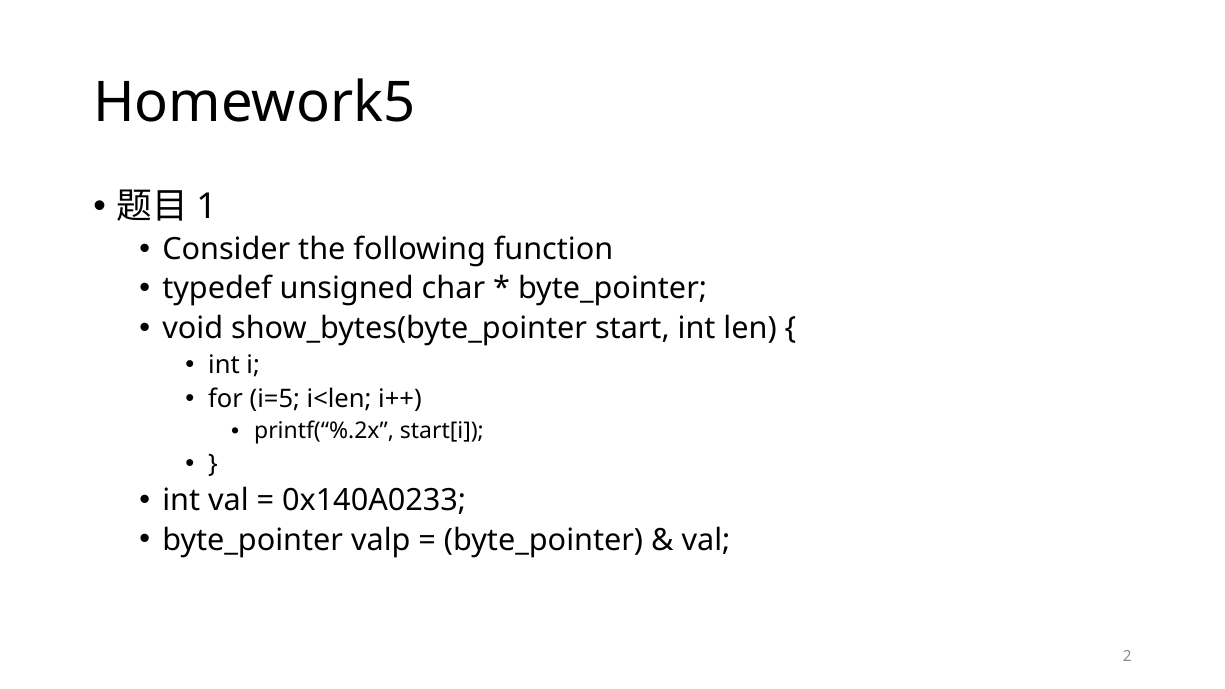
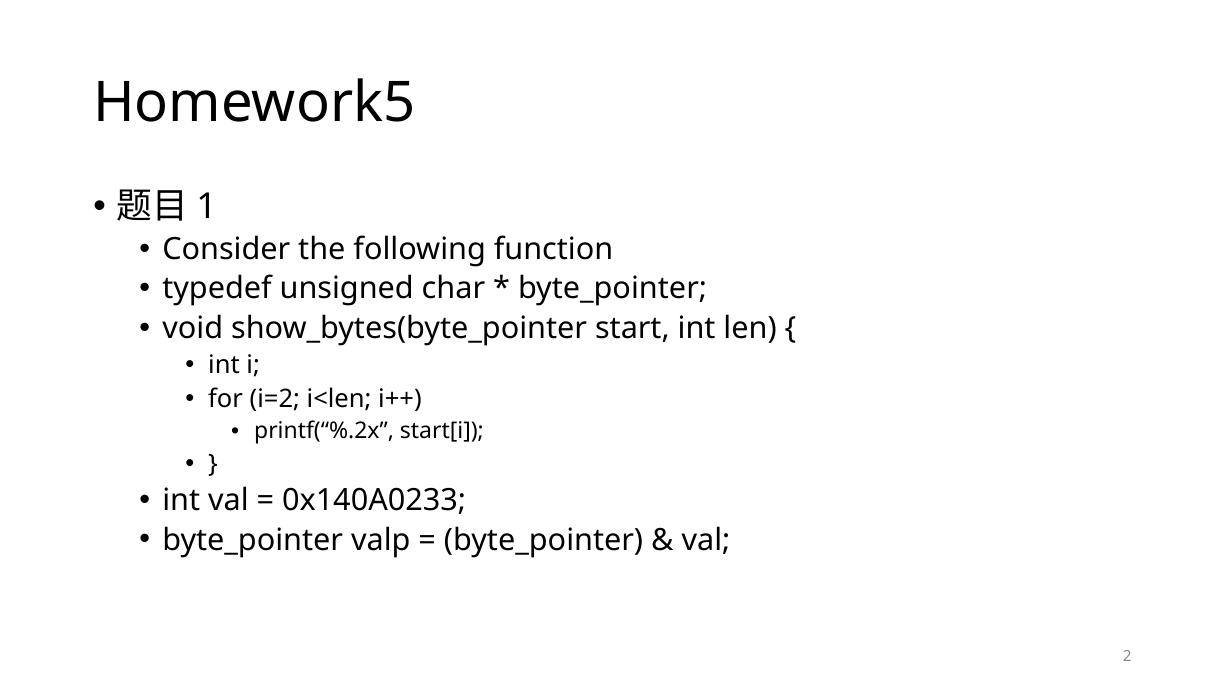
i=5: i=5 -> i=2 (275, 399)
